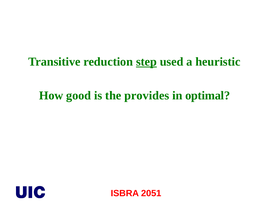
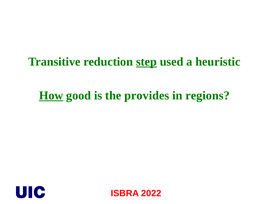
How underline: none -> present (51, 96)
optimal: optimal -> regions (208, 96)
2051: 2051 -> 2022 (151, 193)
